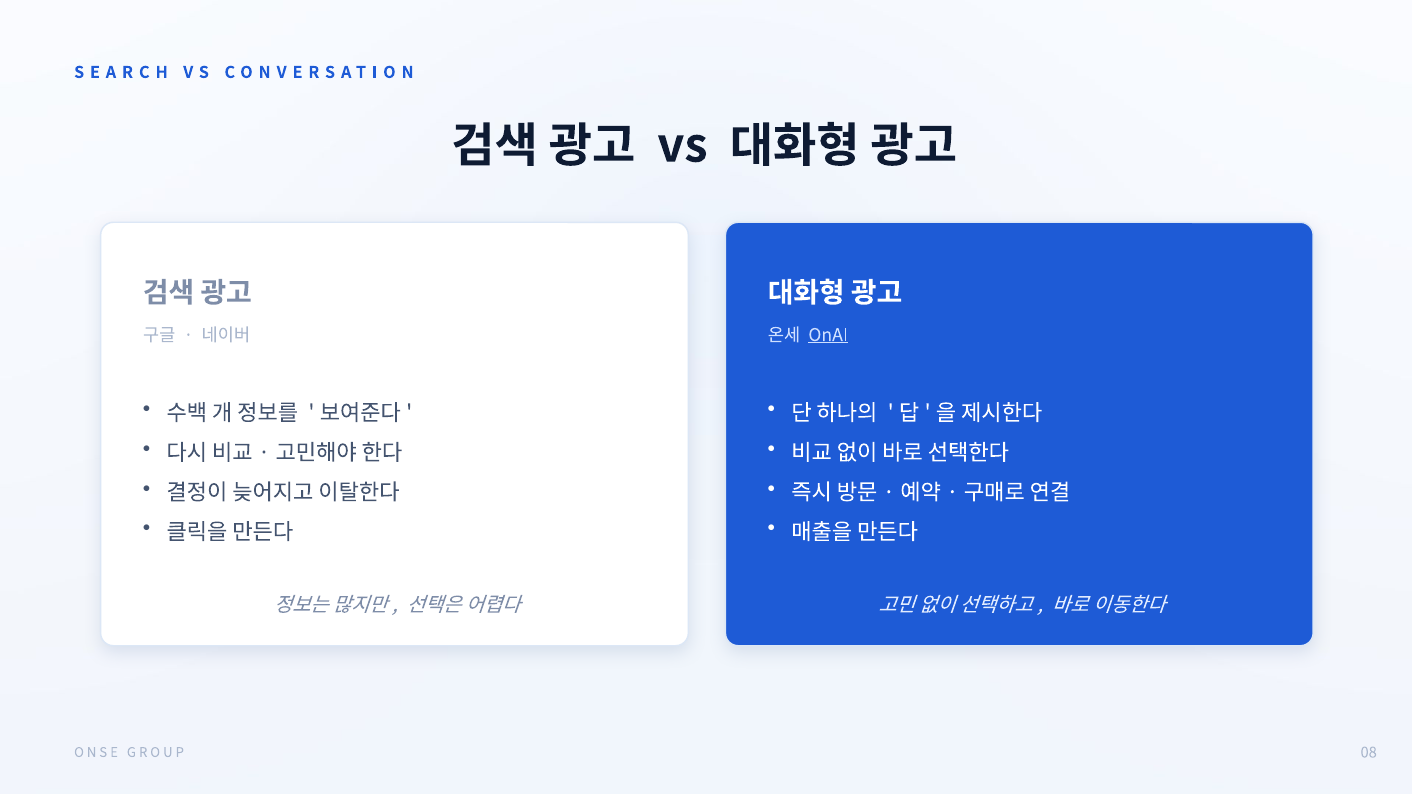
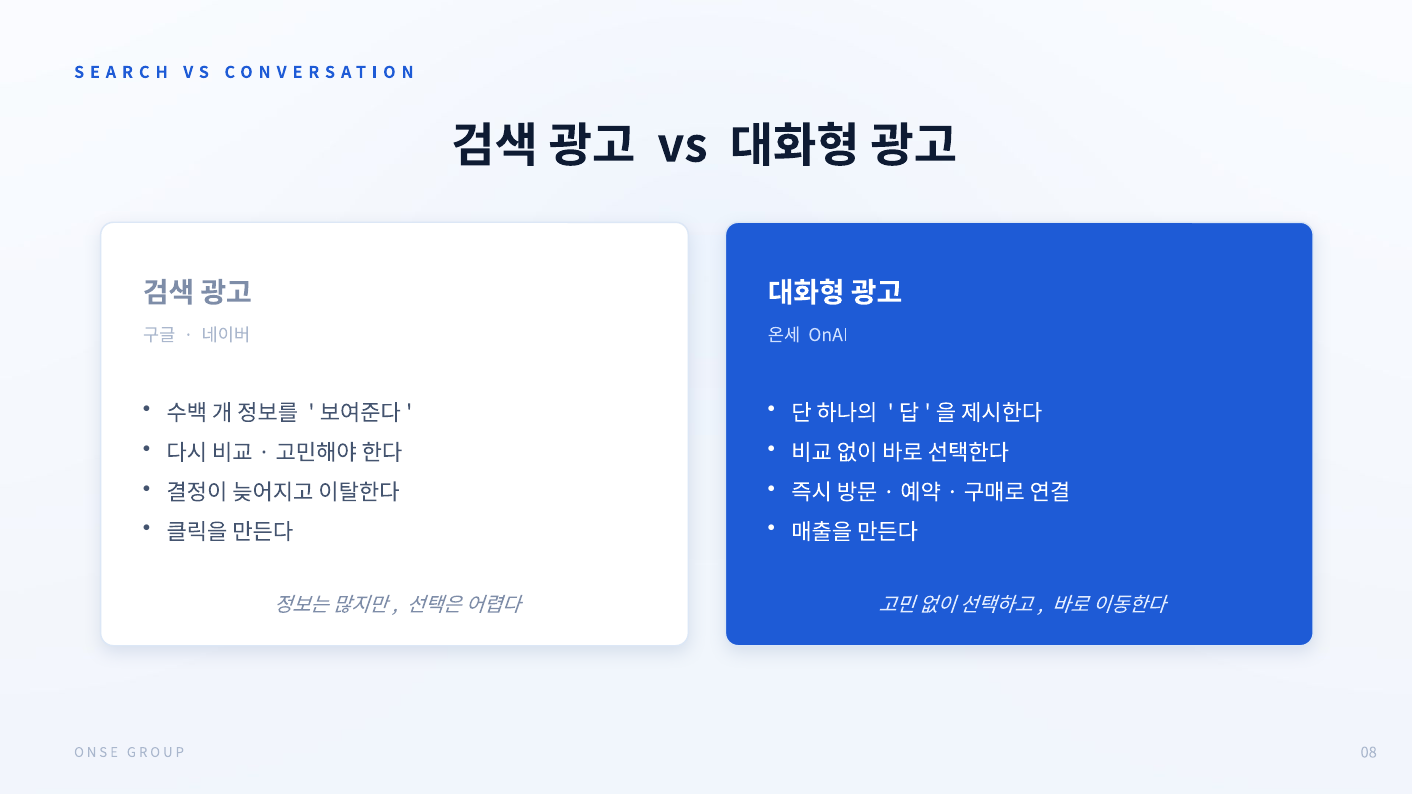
OnAI underline: present -> none (828, 335)
